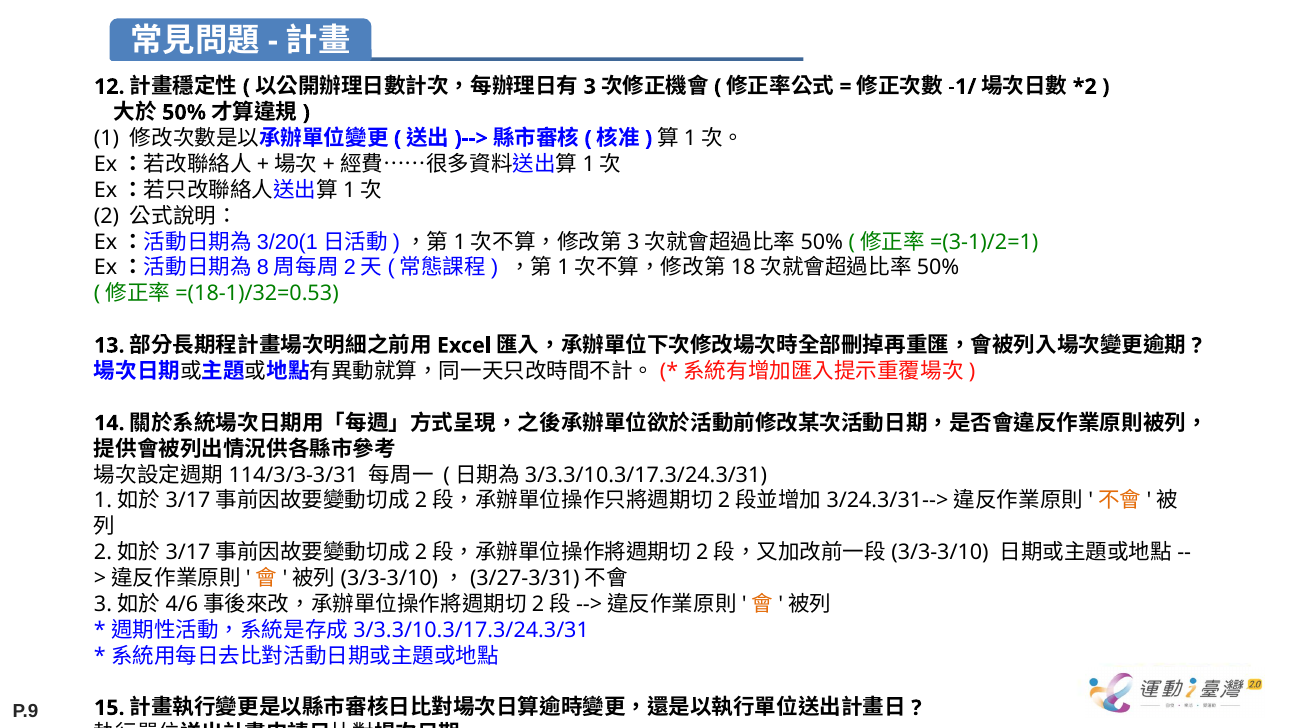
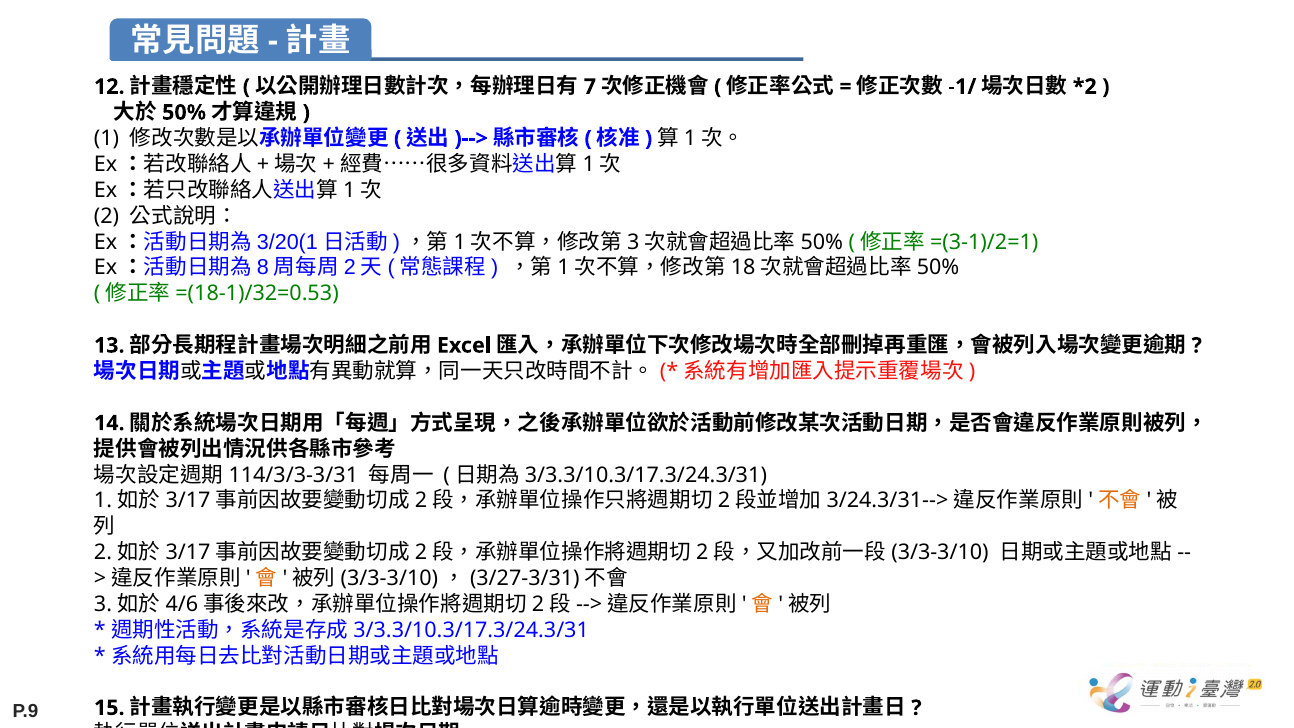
3: 3 -> 7 (590, 87)
